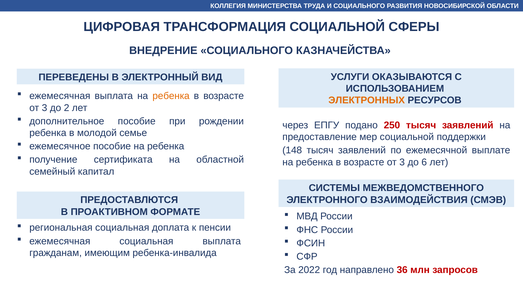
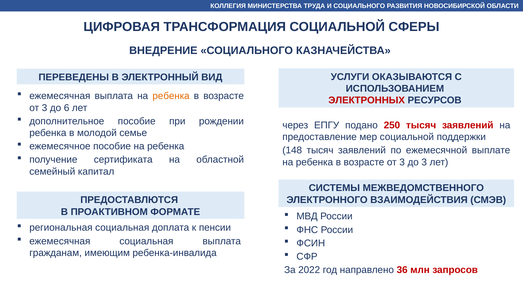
ЭЛЕКТРОННЫХ colour: orange -> red (367, 100)
2: 2 -> 6 (67, 108)
до 6: 6 -> 3 (424, 162)
